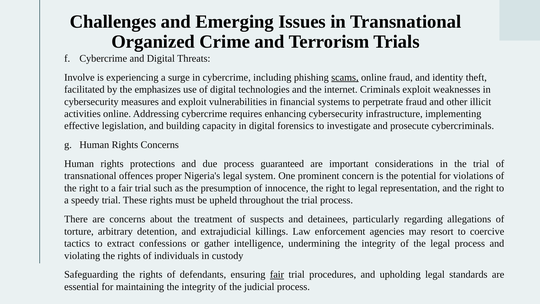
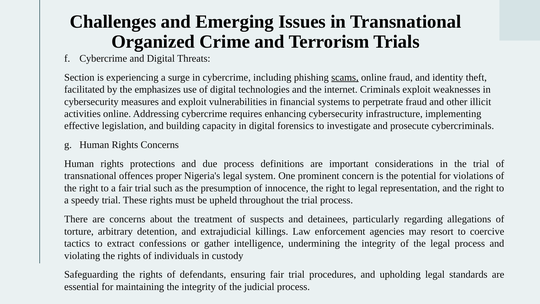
Involve: Involve -> Section (79, 77)
guaranteed: guaranteed -> definitions (282, 164)
fair underline: present -> none (277, 274)
